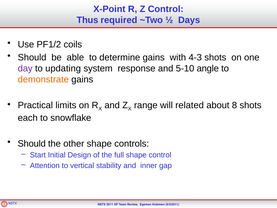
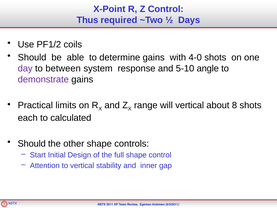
4-3: 4-3 -> 4-0 (195, 57)
updating: updating -> between (63, 68)
demonstrate colour: orange -> purple (43, 79)
will related: related -> vertical (190, 105)
snowflake: snowflake -> calculated (71, 118)
